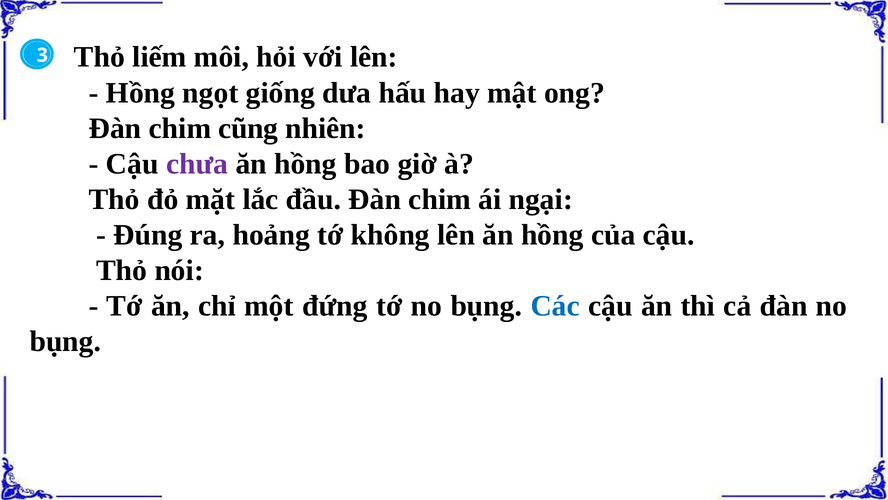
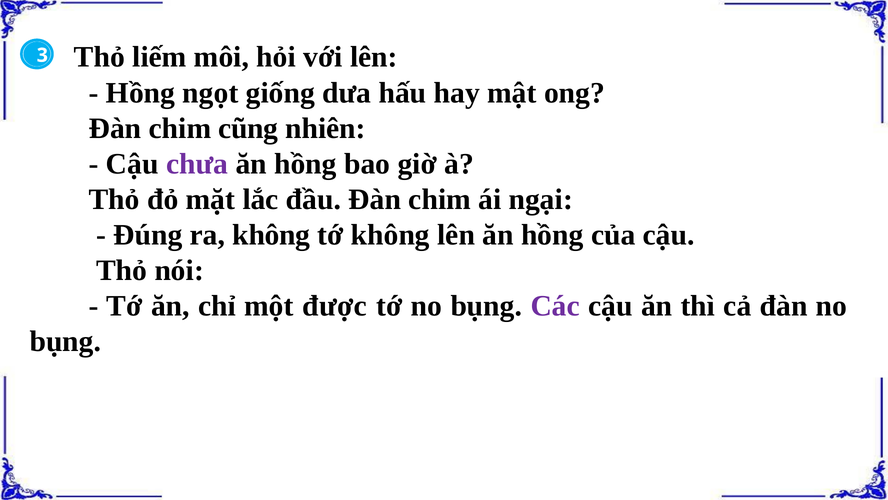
ra hoảng: hoảng -> không (271, 235)
đứng: đứng -> được (335, 306)
Các colour: blue -> purple (555, 306)
